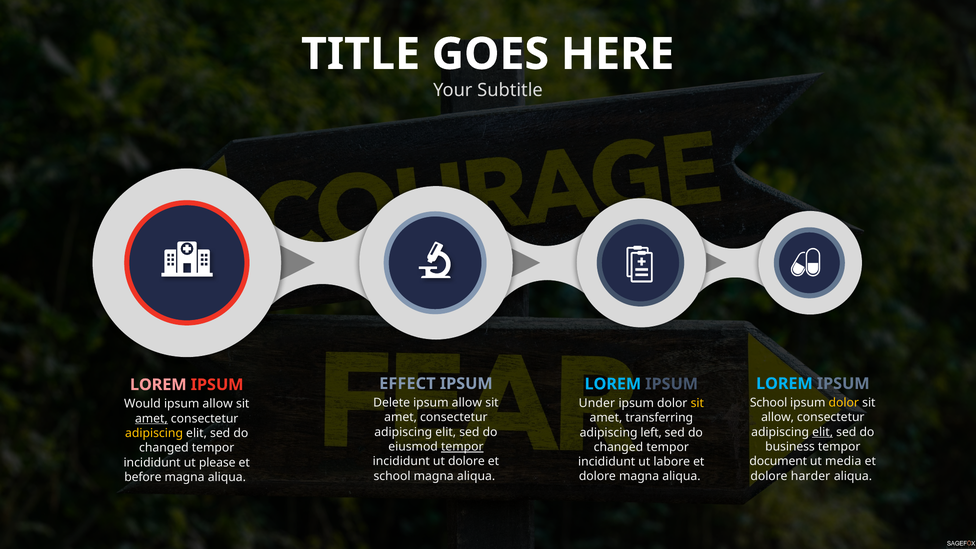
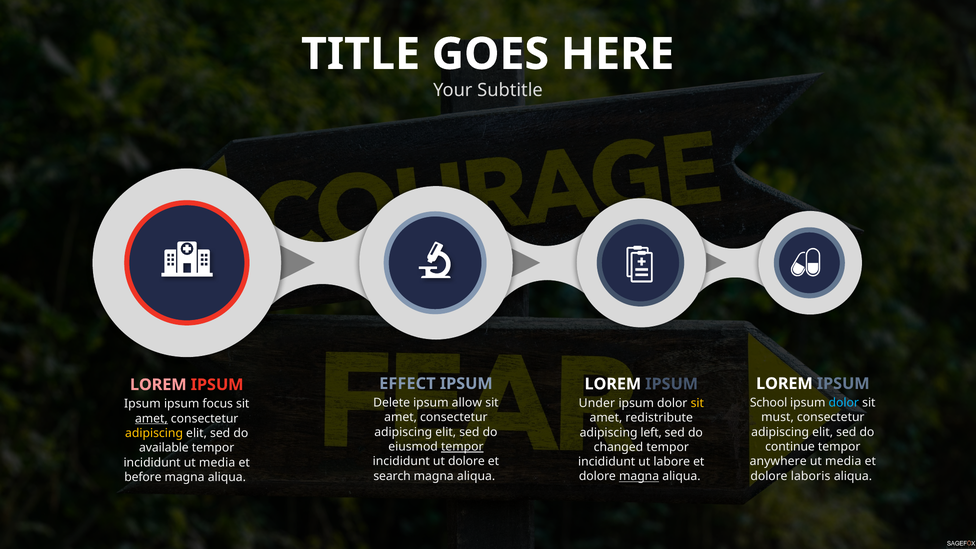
LOREM colour: light blue -> white (784, 384)
LOREM colour: light blue -> white (613, 384)
dolor colour: yellow -> light blue (844, 403)
Would: Would -> Ipsum (142, 404)
allow: allow -> focus (218, 404)
allow: allow -> must (777, 417)
transferring: transferring -> redistribute (659, 418)
elit underline: present -> none (823, 432)
business: business -> continue (790, 447)
changed: changed -> available (164, 448)
document: document -> anywhere (778, 461)
incididunt ut please: please -> media (217, 463)
school: school -> search (392, 476)
harder: harder -> laboris (811, 476)
magna underline: none -> present (639, 476)
